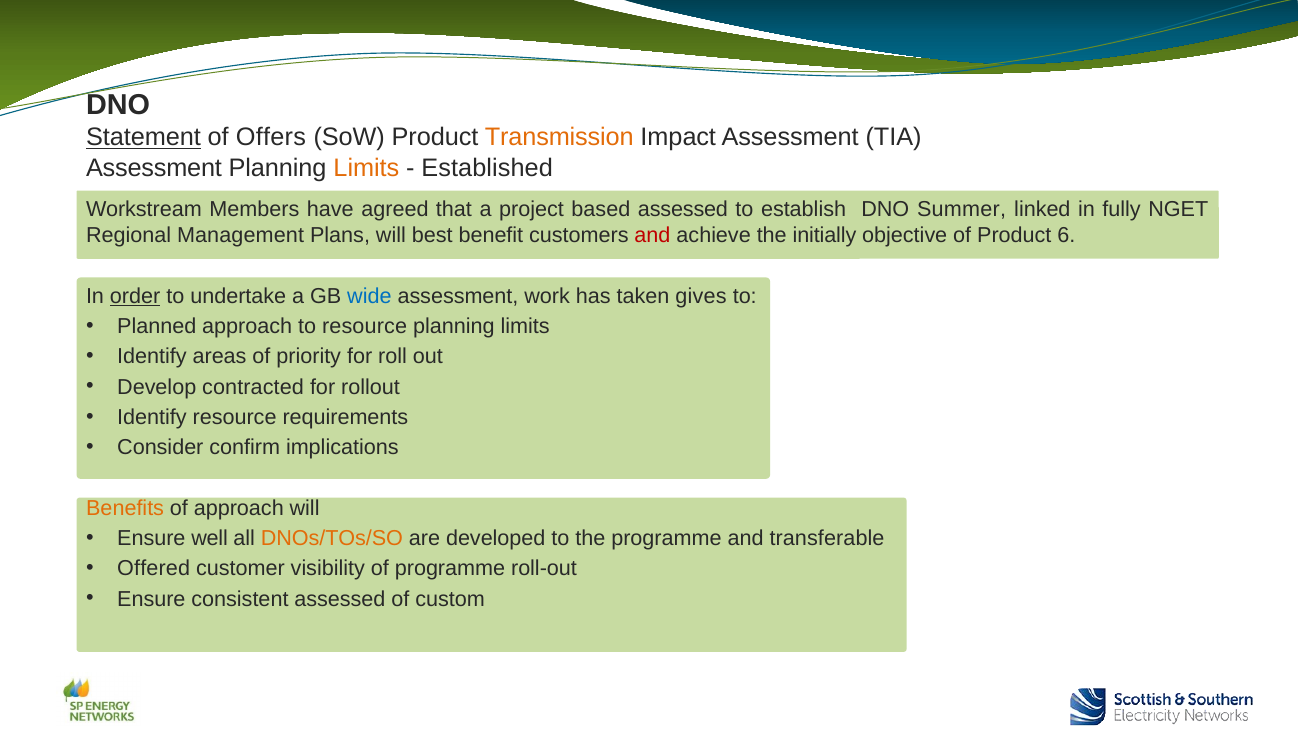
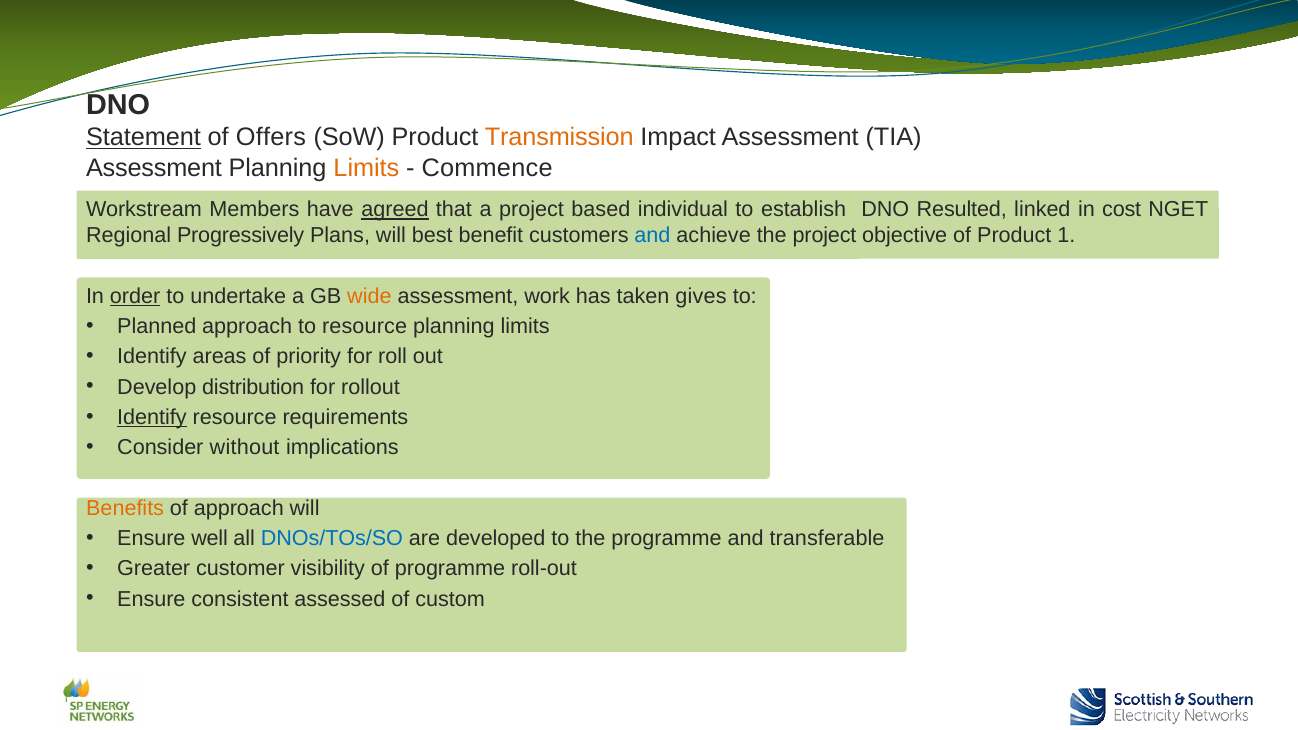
Established: Established -> Commence (487, 168)
agreed underline: none -> present (395, 210)
based assessed: assessed -> individual (683, 210)
Summer: Summer -> Resulted (962, 210)
fully: fully -> cost (1122, 210)
Management: Management -> Progressively (241, 236)
and colour: red -> blue (652, 236)
the initially: initially -> project (825, 236)
6: 6 -> 1 (1066, 236)
wide colour: blue -> orange (369, 296)
contracted: contracted -> distribution (253, 387)
Identify underline: none -> present (152, 417)
confirm: confirm -> without (245, 448)
DNOs/TOs/SO colour: orange -> blue (332, 539)
Offered: Offered -> Greater (154, 569)
